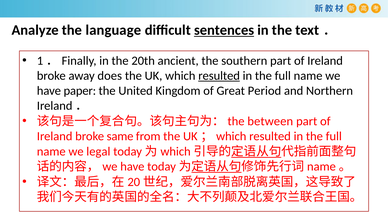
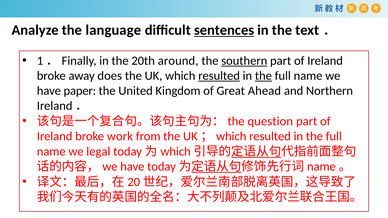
ancient: ancient -> around (178, 61)
southern underline: none -> present (244, 61)
the underline: none -> present (263, 76)
Period: Period -> Ahead (264, 91)
between: between -> question (270, 121)
same: same -> work (120, 137)
